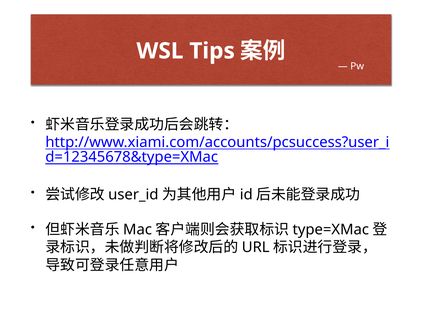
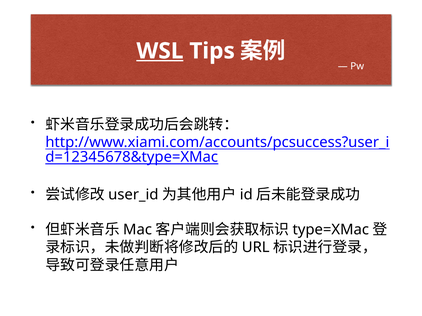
WSL underline: none -> present (160, 51)
